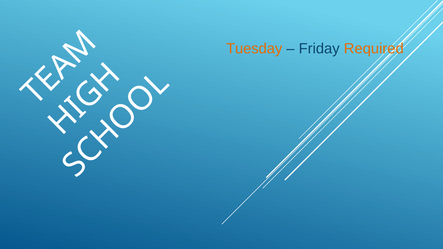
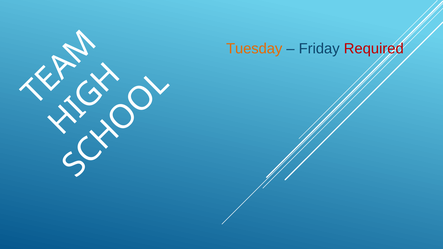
Required colour: orange -> red (374, 49)
